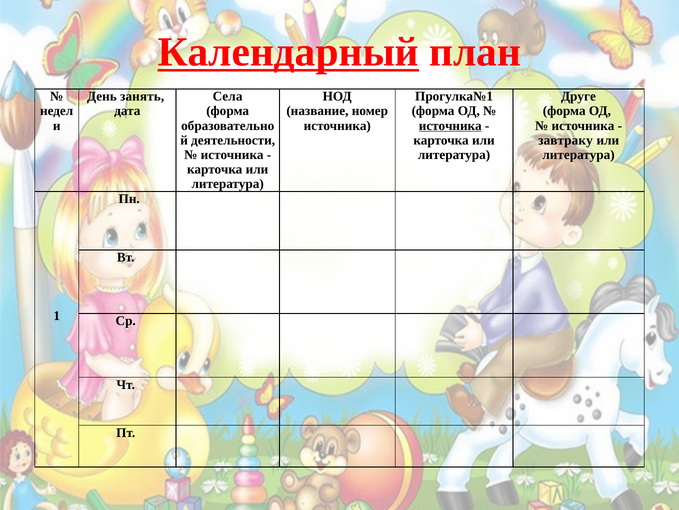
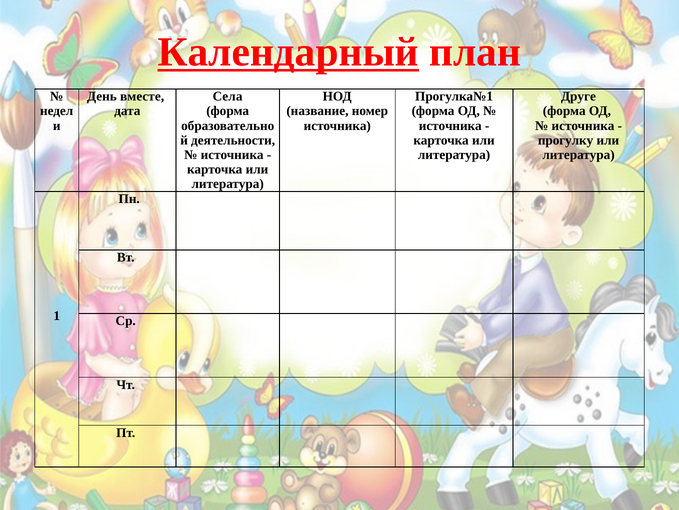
занять: занять -> вместе (142, 96)
источника underline: present -> none (450, 125)
завтраку: завтраку -> прогулку (566, 140)
